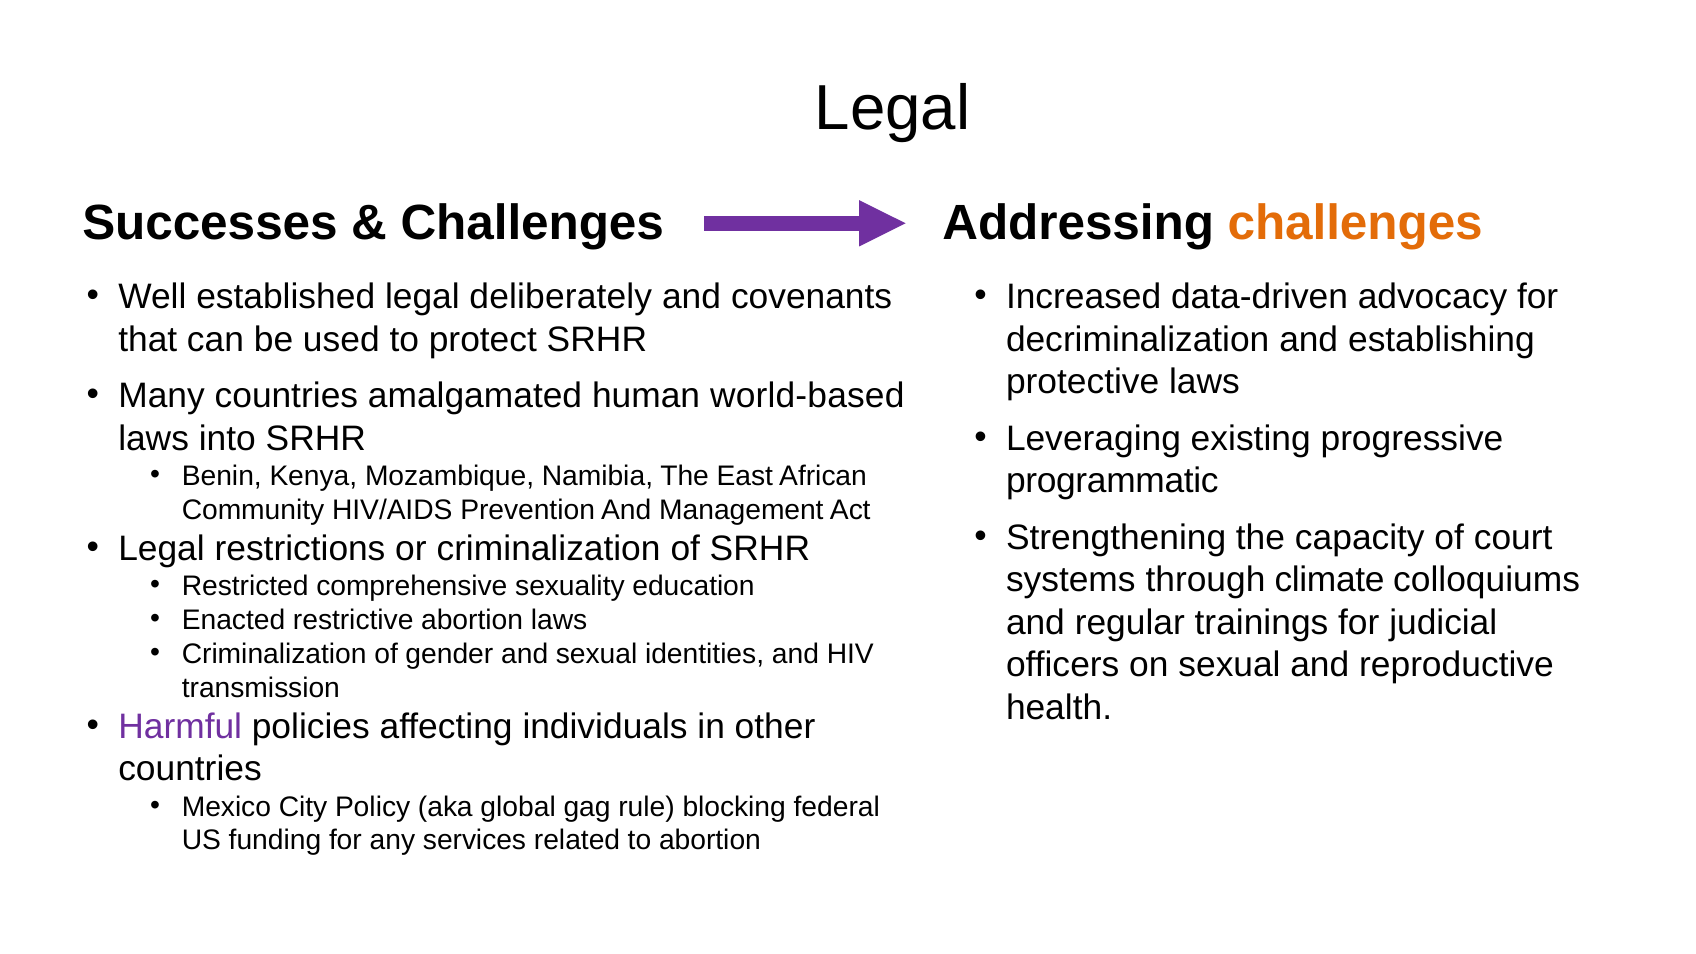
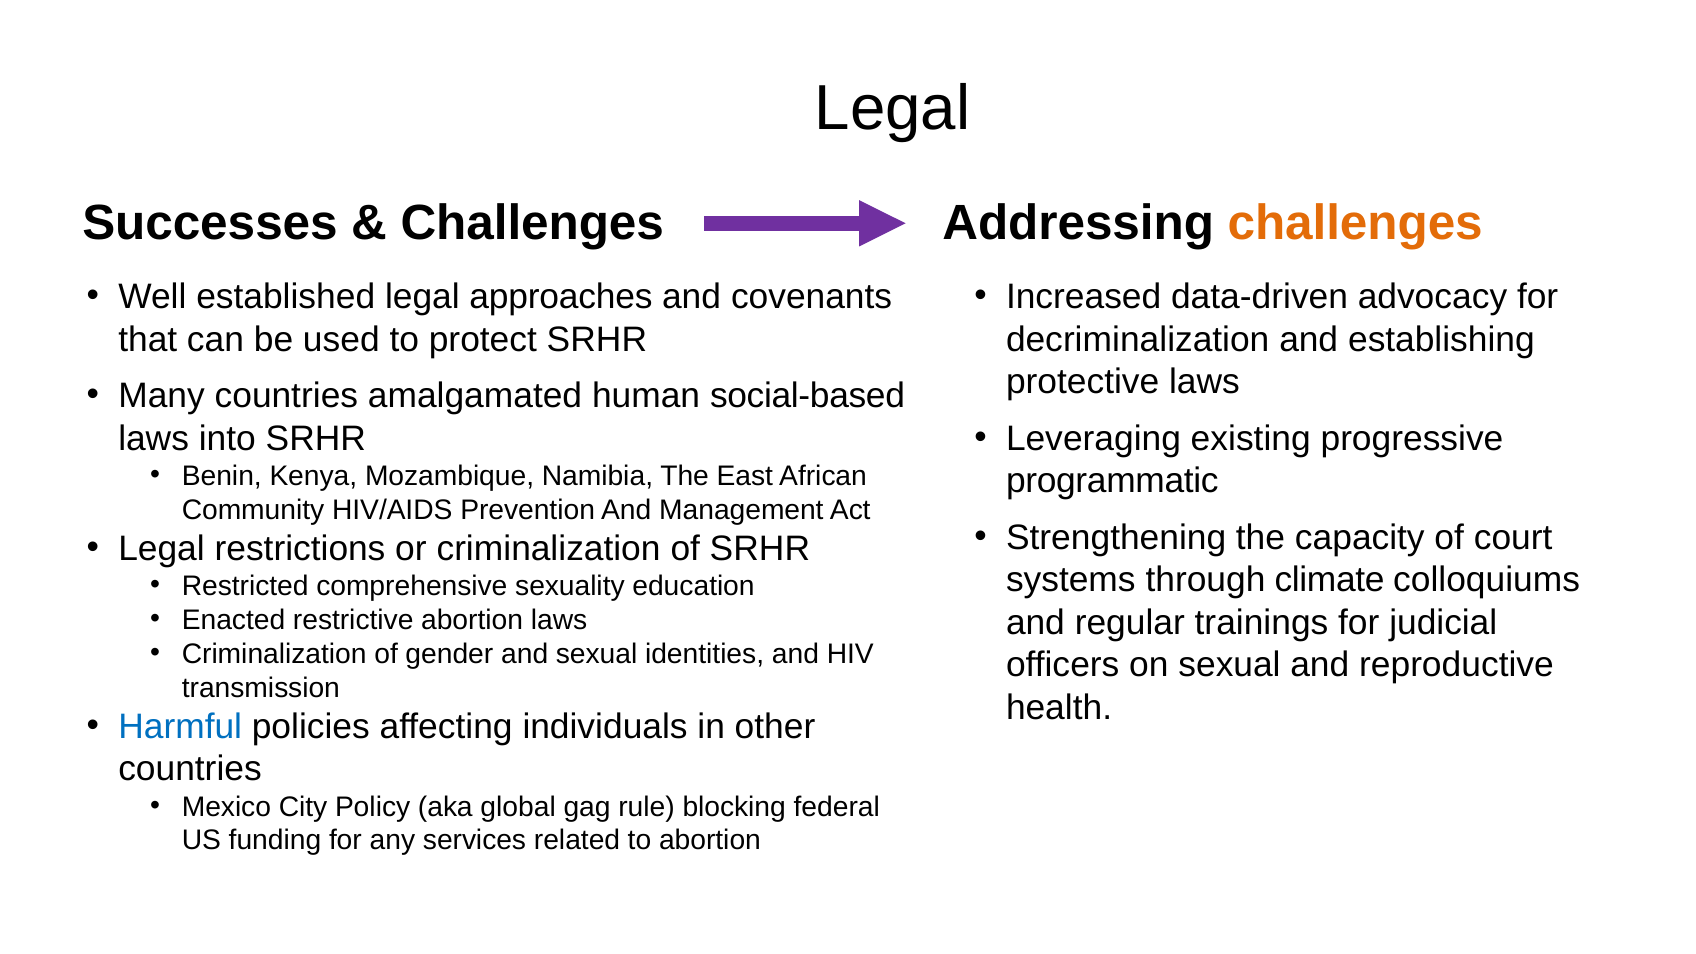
deliberately: deliberately -> approaches (561, 297)
world-based: world-based -> social-based (808, 396)
Harmful colour: purple -> blue (180, 727)
